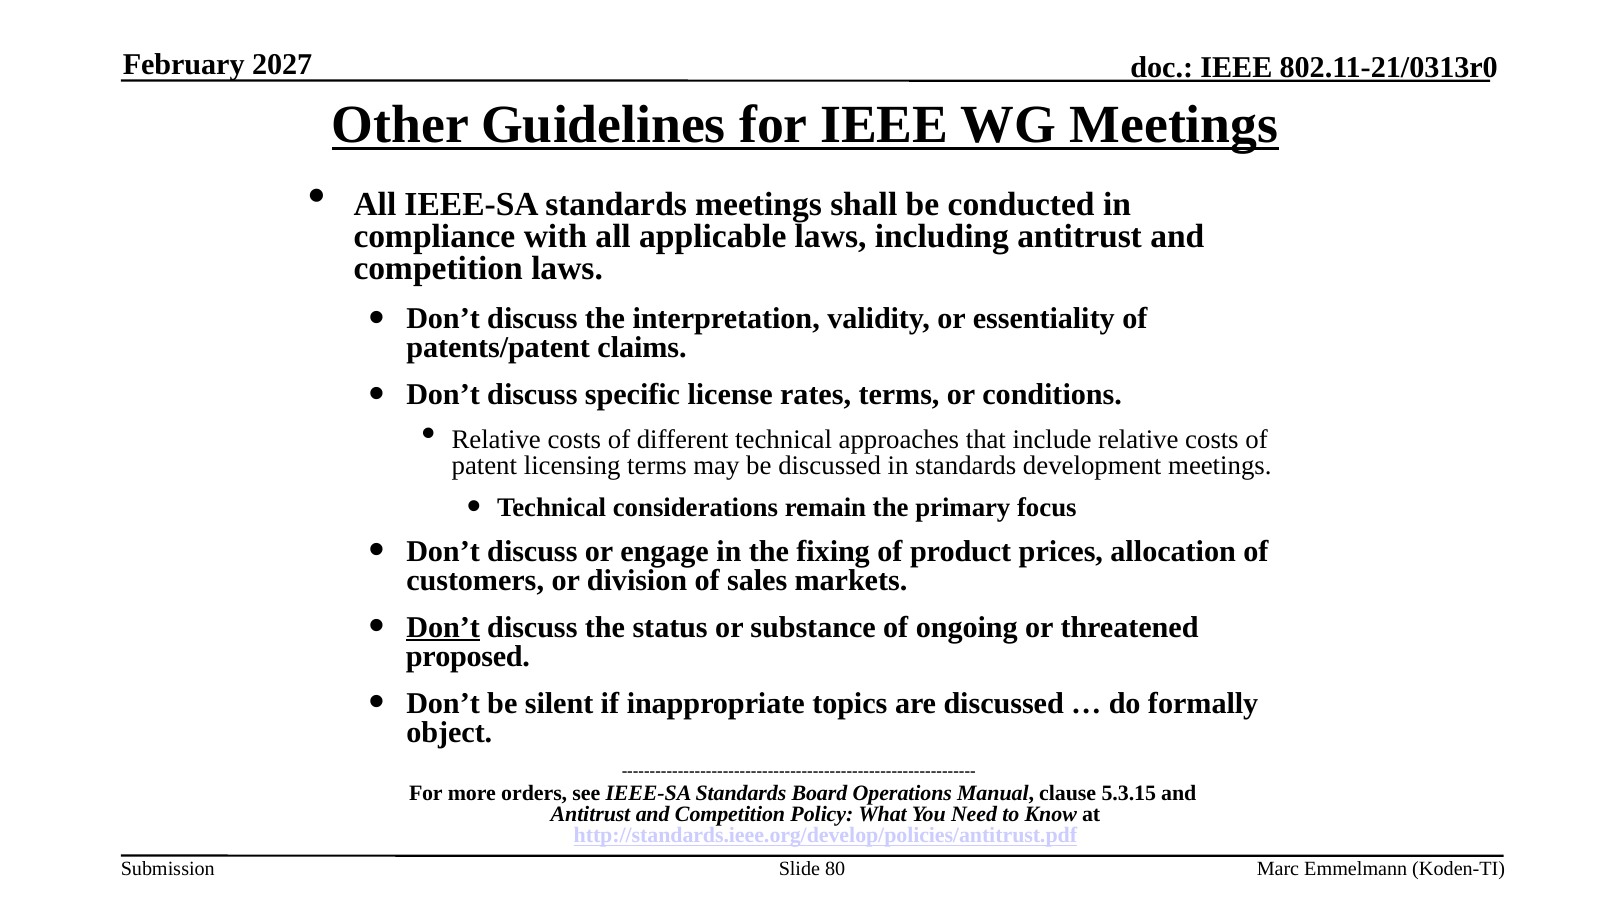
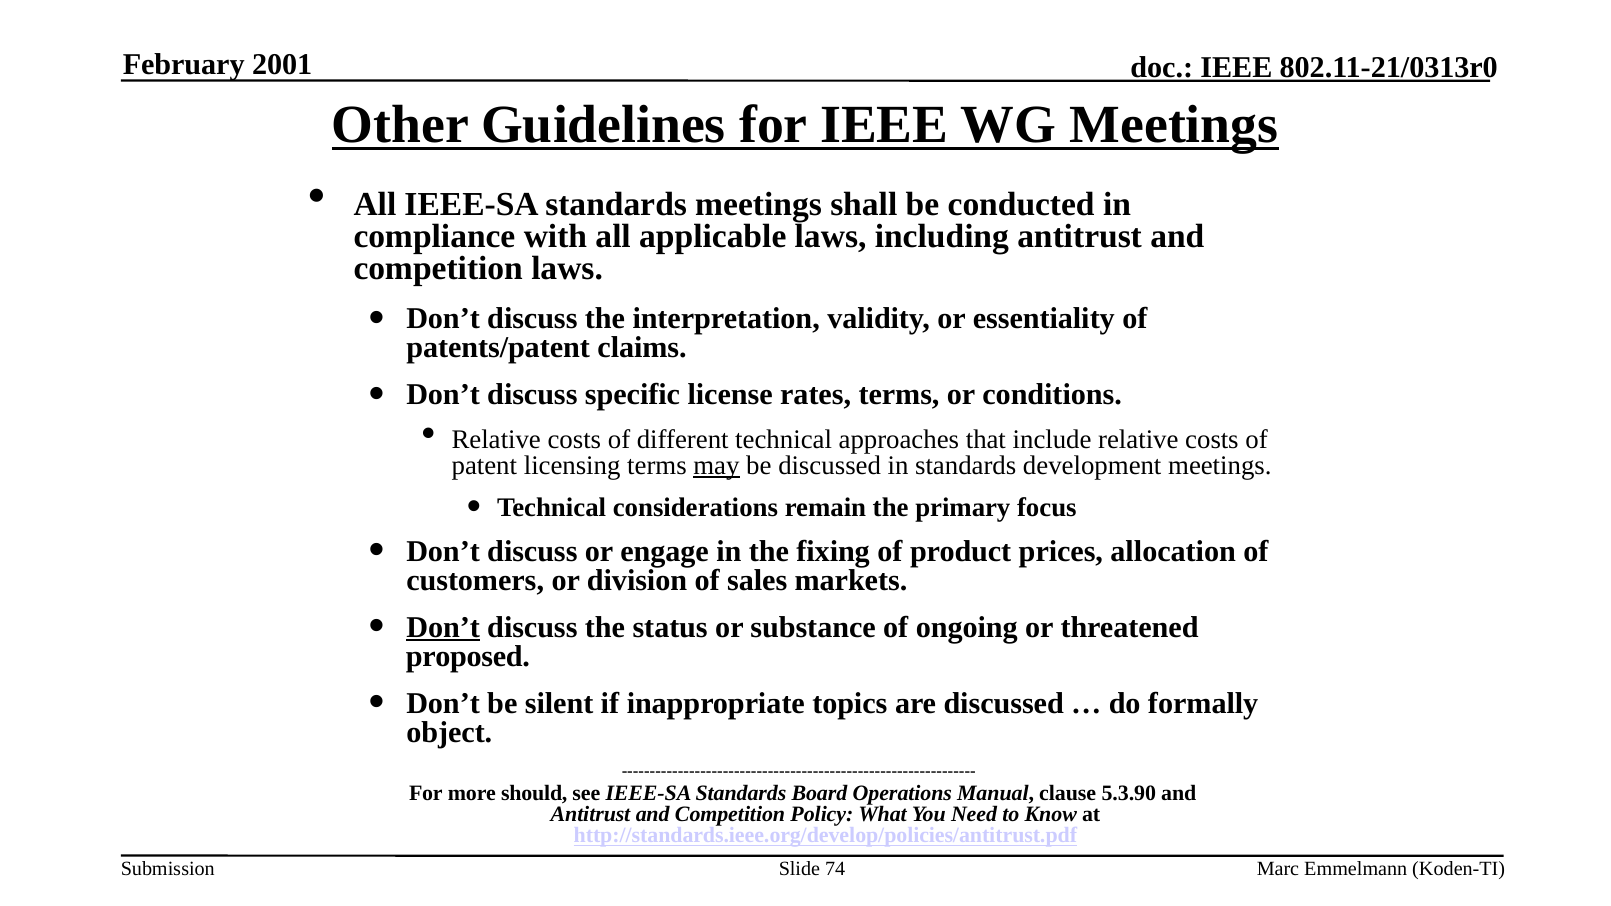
2027: 2027 -> 2001 (282, 64)
may underline: none -> present (716, 466)
orders: orders -> should (534, 794)
5.3.15: 5.3.15 -> 5.3.90 (1129, 794)
80: 80 -> 74 (835, 869)
